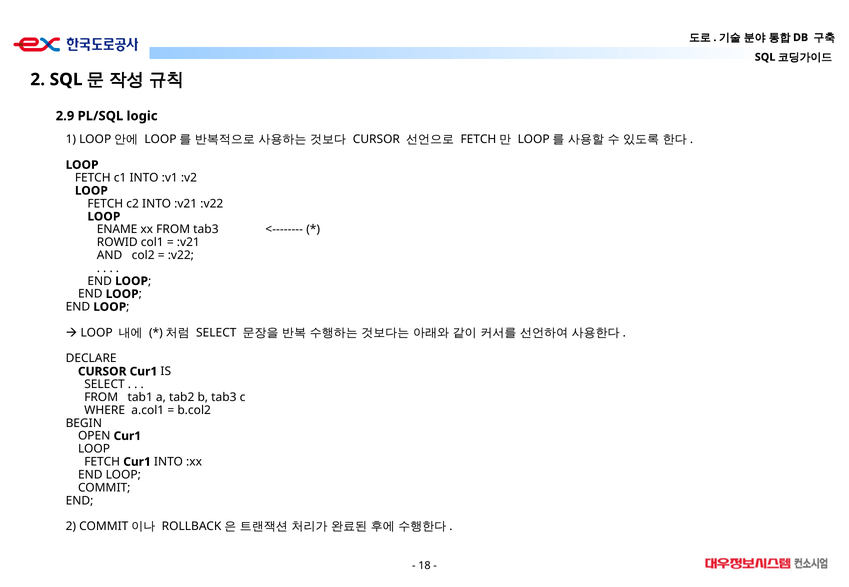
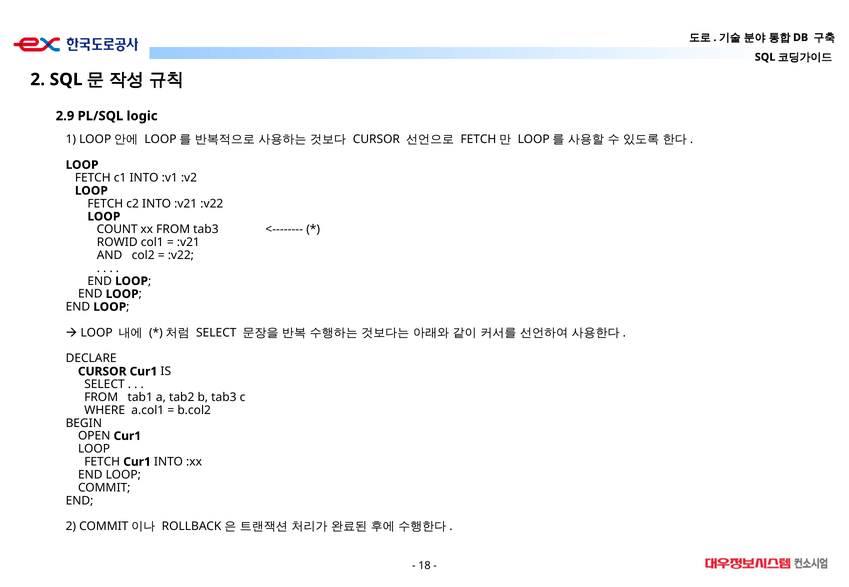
ENAME: ENAME -> COUNT (117, 230)
